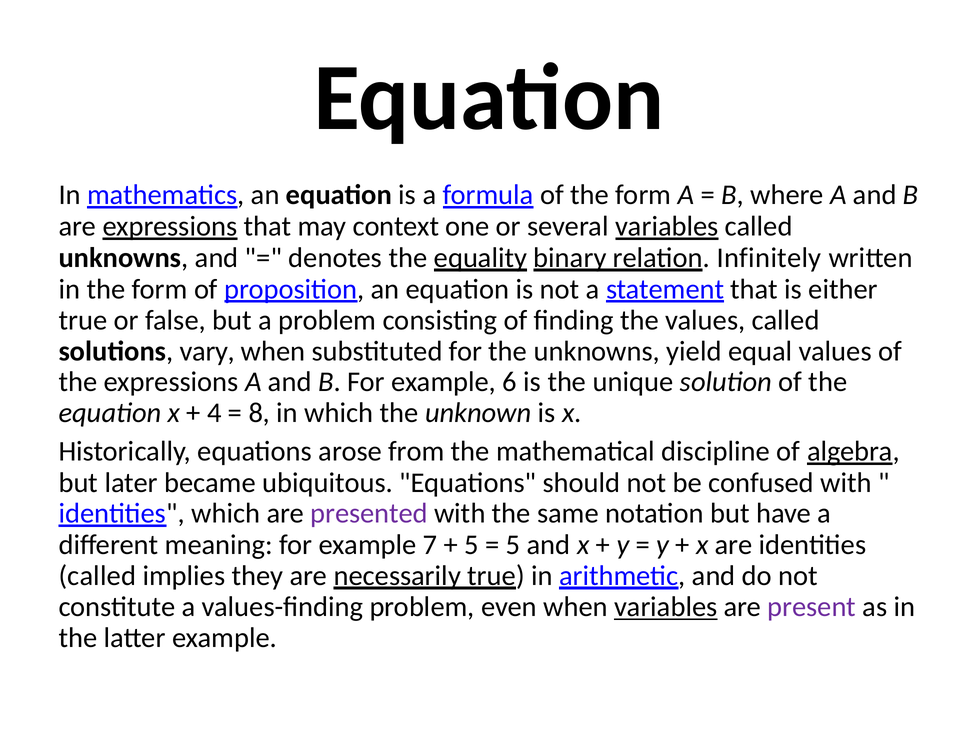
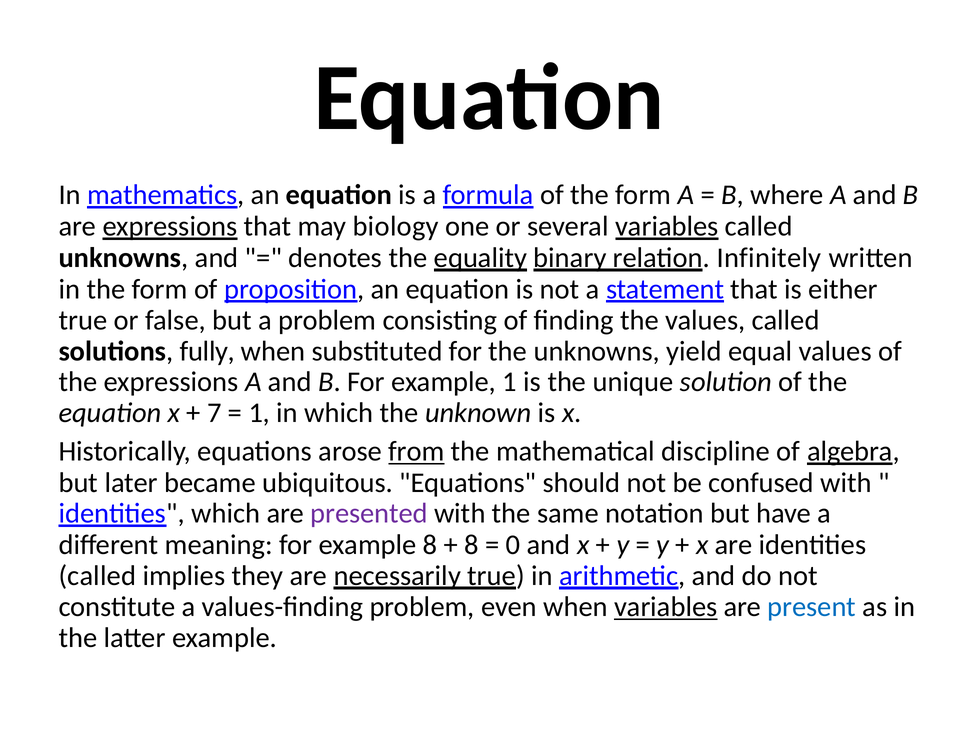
context: context -> biology (396, 227)
vary: vary -> fully (207, 351)
example 6: 6 -> 1 (510, 382)
4: 4 -> 7 (214, 413)
8: 8 -> 1 (259, 413)
from underline: none -> present (416, 452)
example 7: 7 -> 8 (430, 545)
5: 5 -> 8 (472, 545)
5: 5 -> 0 (513, 545)
present colour: purple -> blue (812, 607)
